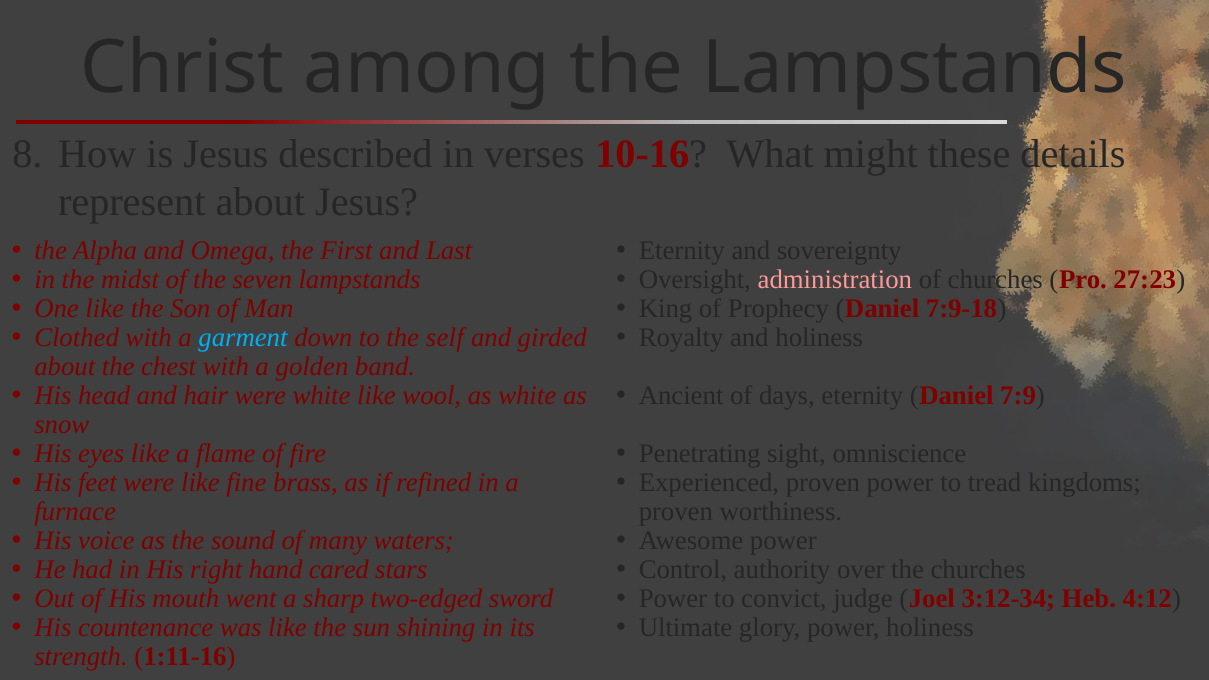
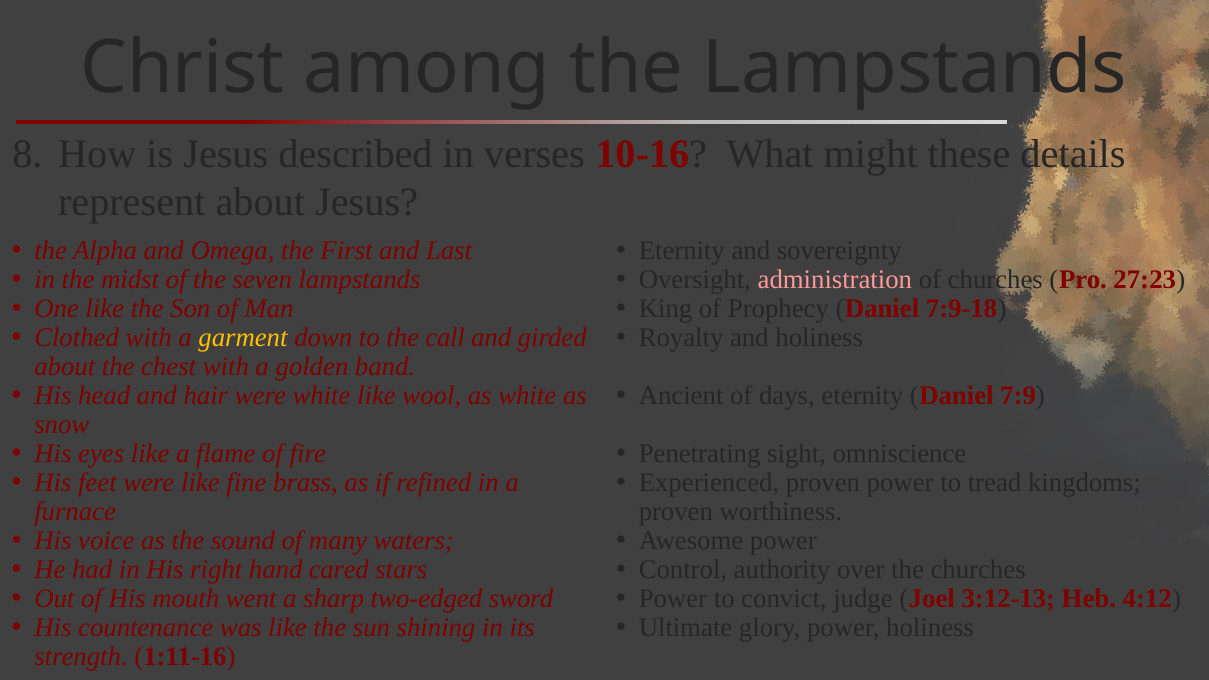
garment colour: light blue -> yellow (243, 338)
self: self -> call (445, 338)
3:12-34: 3:12-34 -> 3:12-13 (1008, 599)
